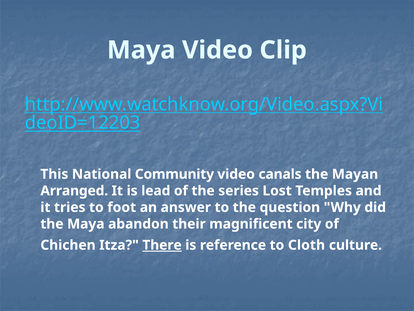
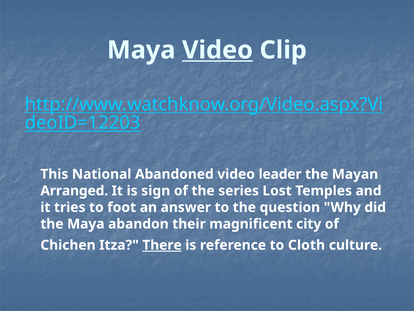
Video underline: none -> present (218, 50)
Community: Community -> Abandoned (174, 174)
canals: canals -> leader (280, 174)
lead: lead -> sign (156, 190)
